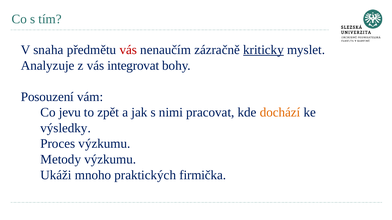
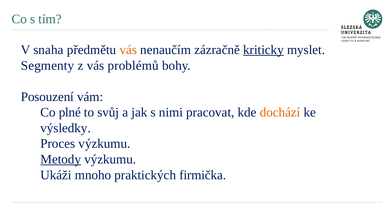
vás colour: red -> orange (128, 50)
Analyzuje: Analyzuje -> Segmenty (48, 66)
integrovat: integrovat -> problémů (133, 66)
jevu: jevu -> plné (70, 113)
zpět: zpět -> svůj (108, 113)
Metody underline: none -> present (61, 160)
